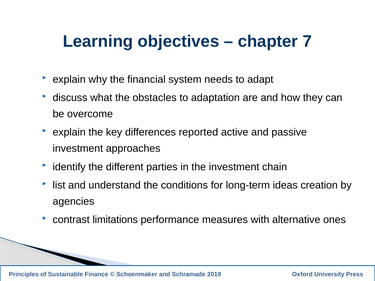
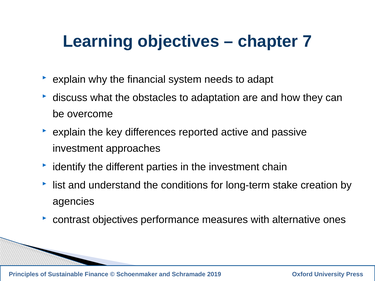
ideas: ideas -> stake (285, 185)
contrast limitations: limitations -> objectives (115, 220)
